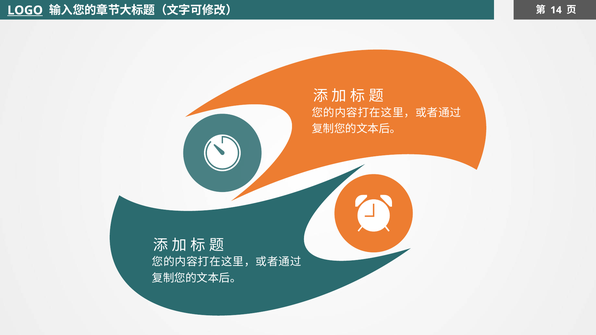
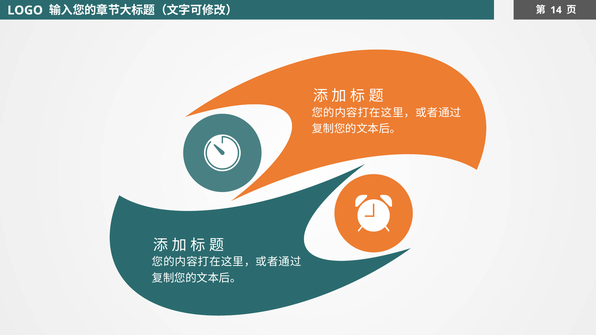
LOGO underline: present -> none (25, 10)
